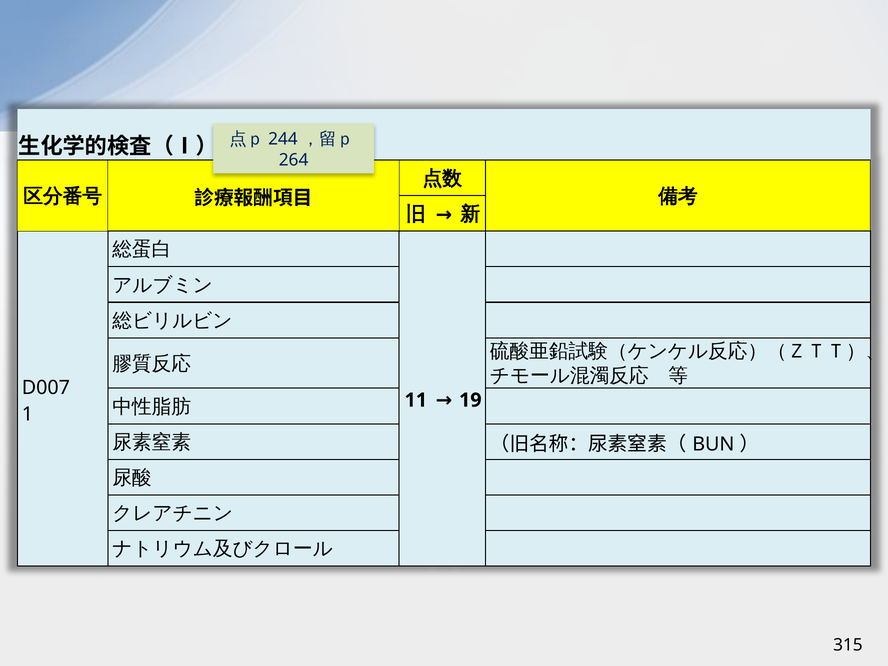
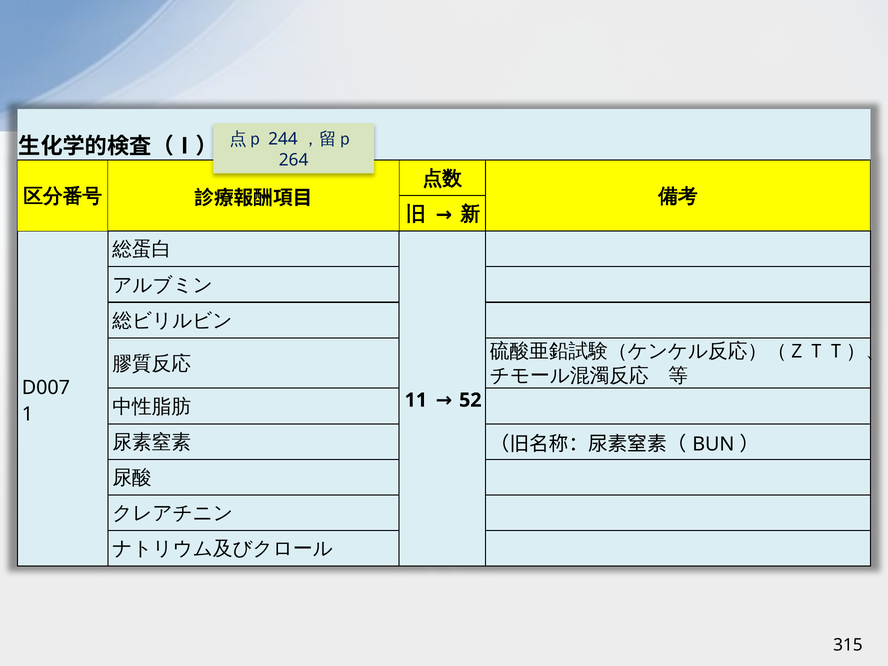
19: 19 -> 52 (470, 400)
